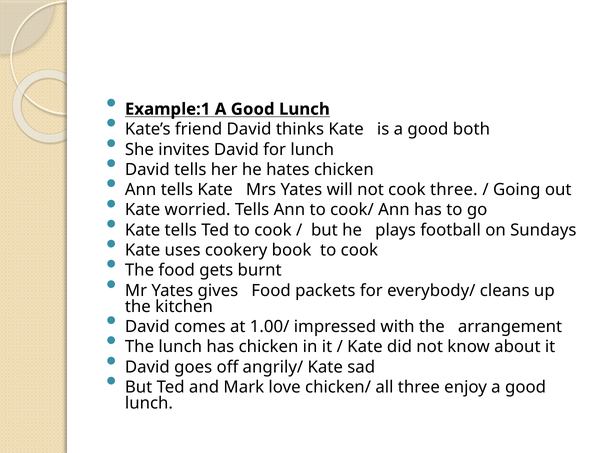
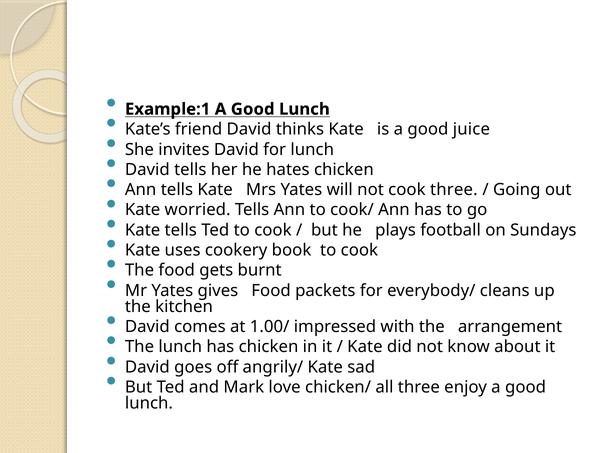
both: both -> juice (471, 129)
